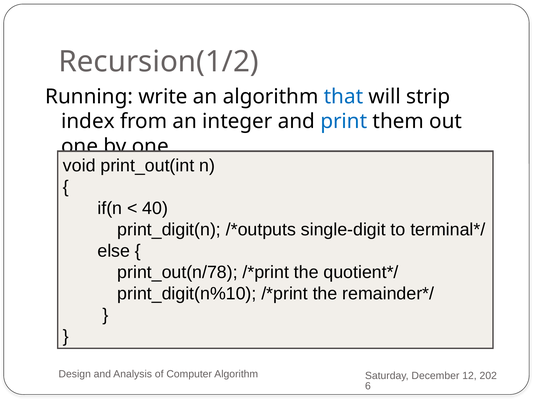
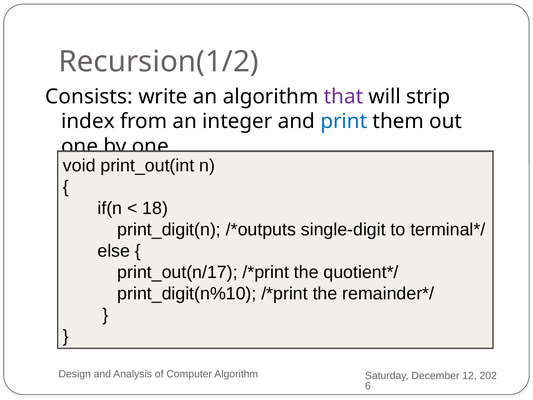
Running: Running -> Consists (89, 96)
that colour: blue -> purple (344, 96)
40: 40 -> 18 (155, 208)
print_out(n/78: print_out(n/78 -> print_out(n/17 (177, 272)
